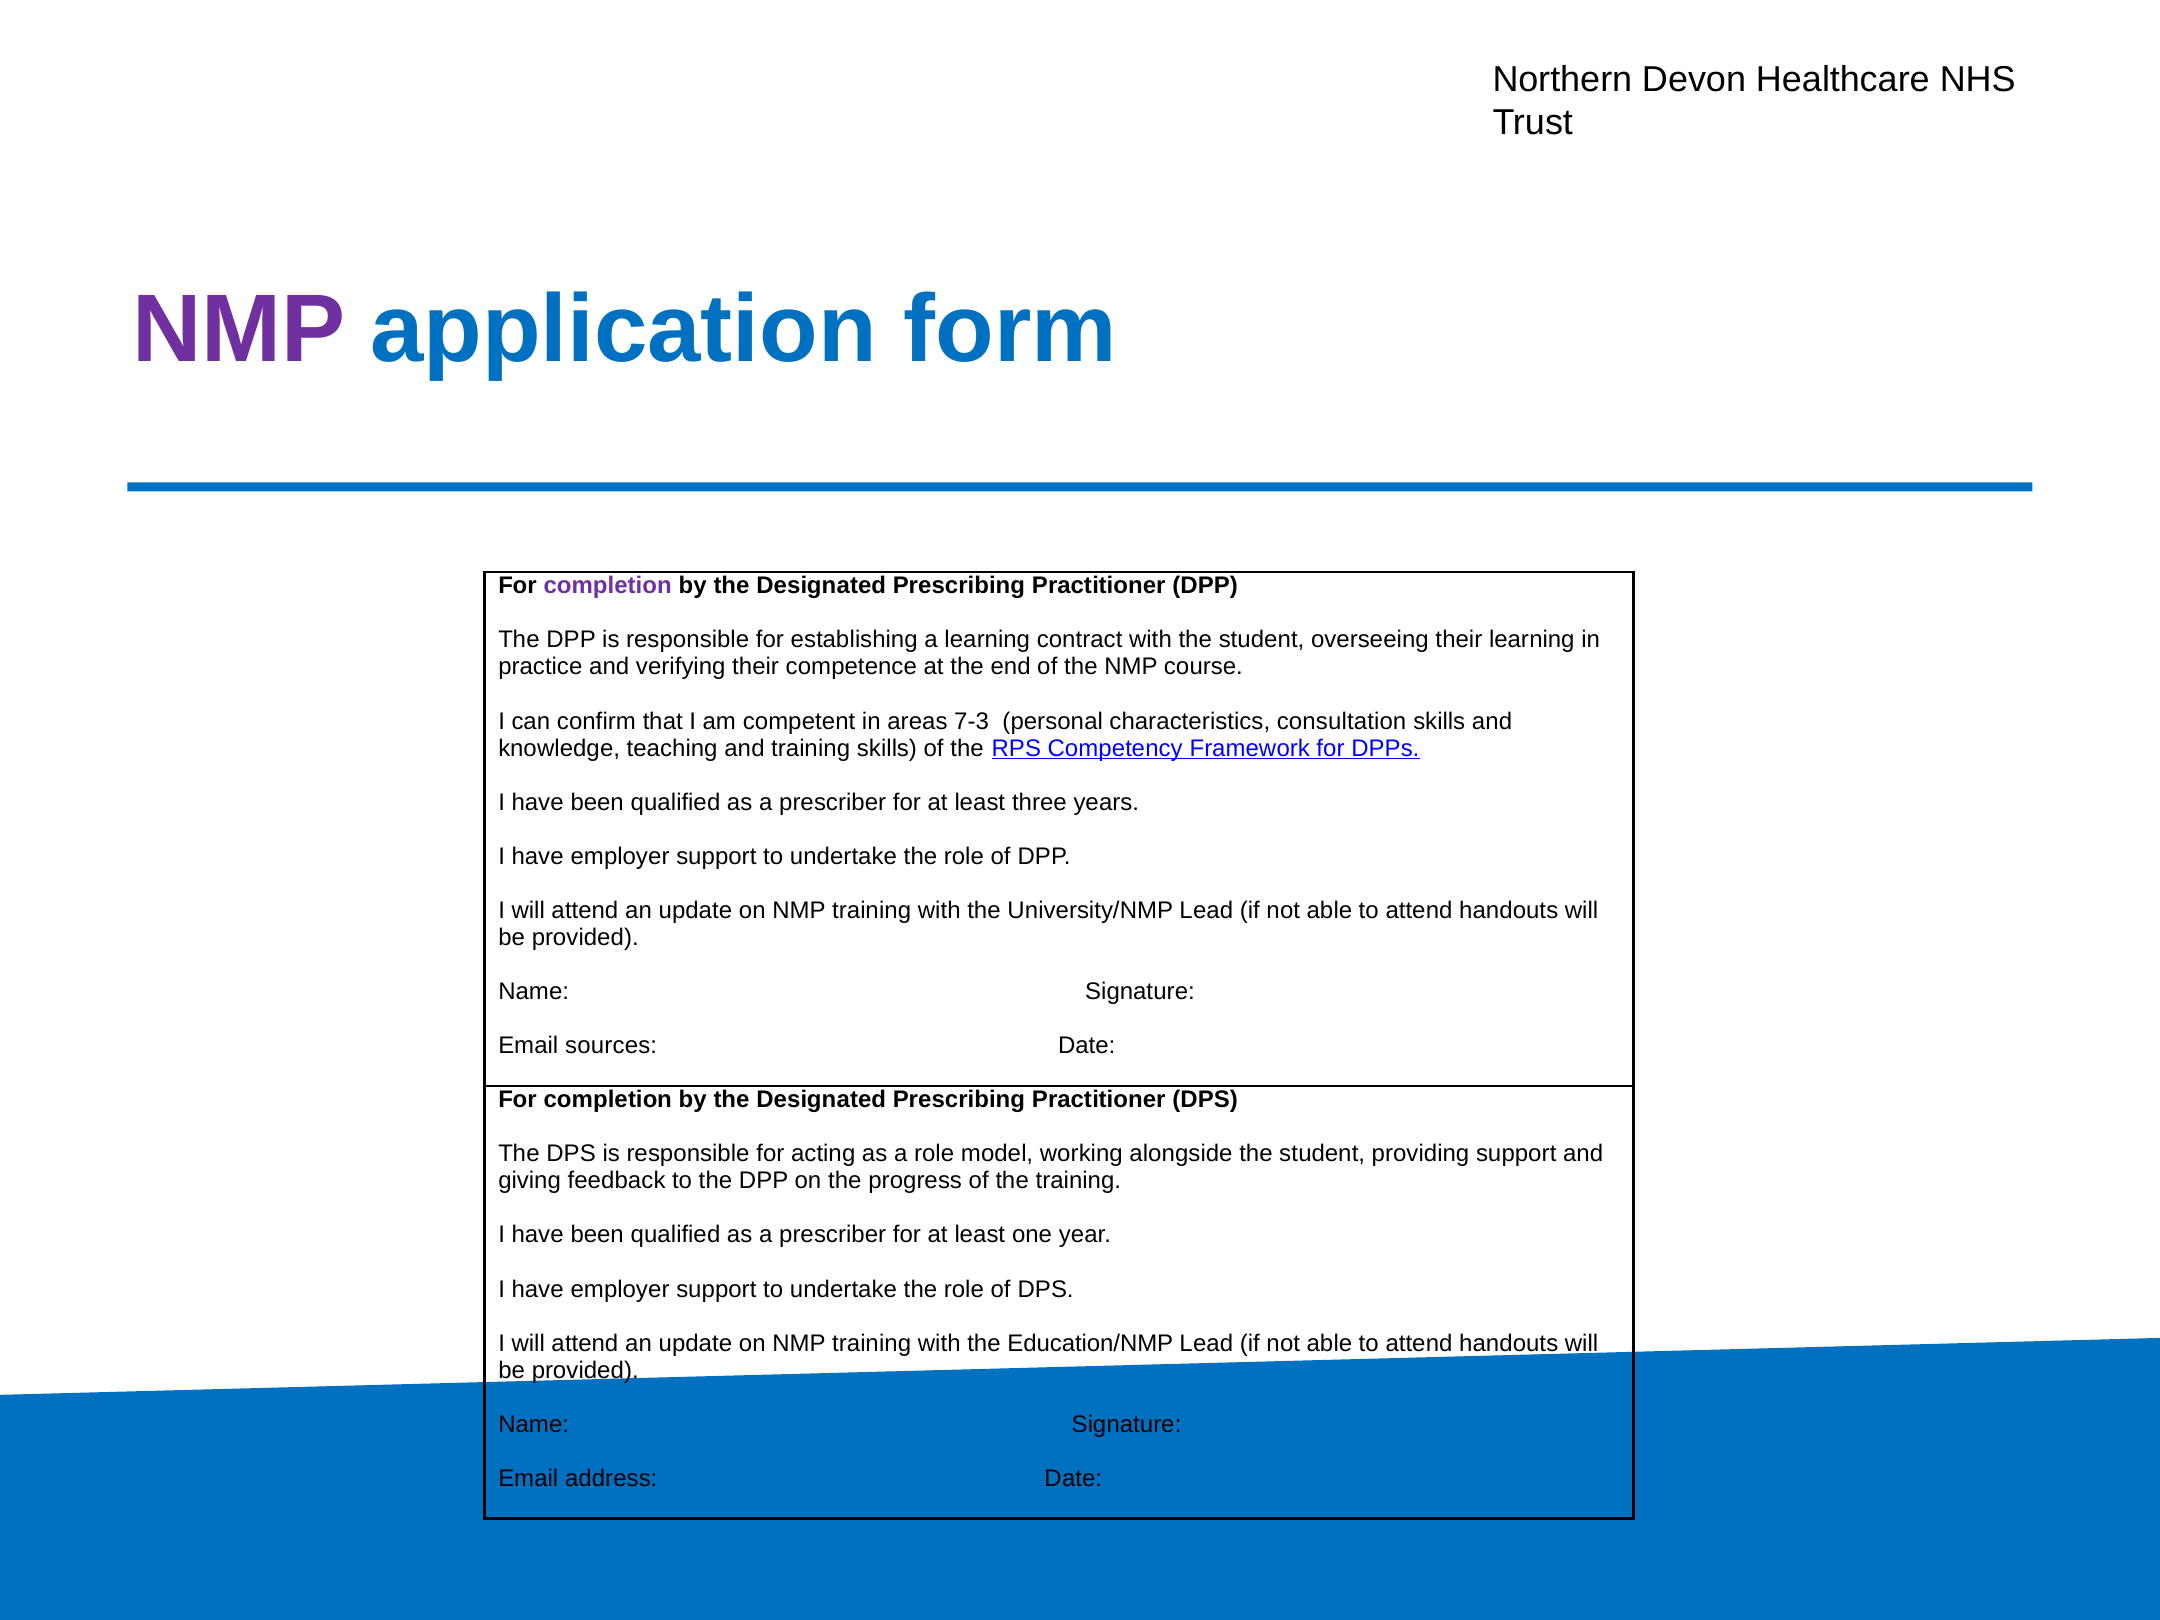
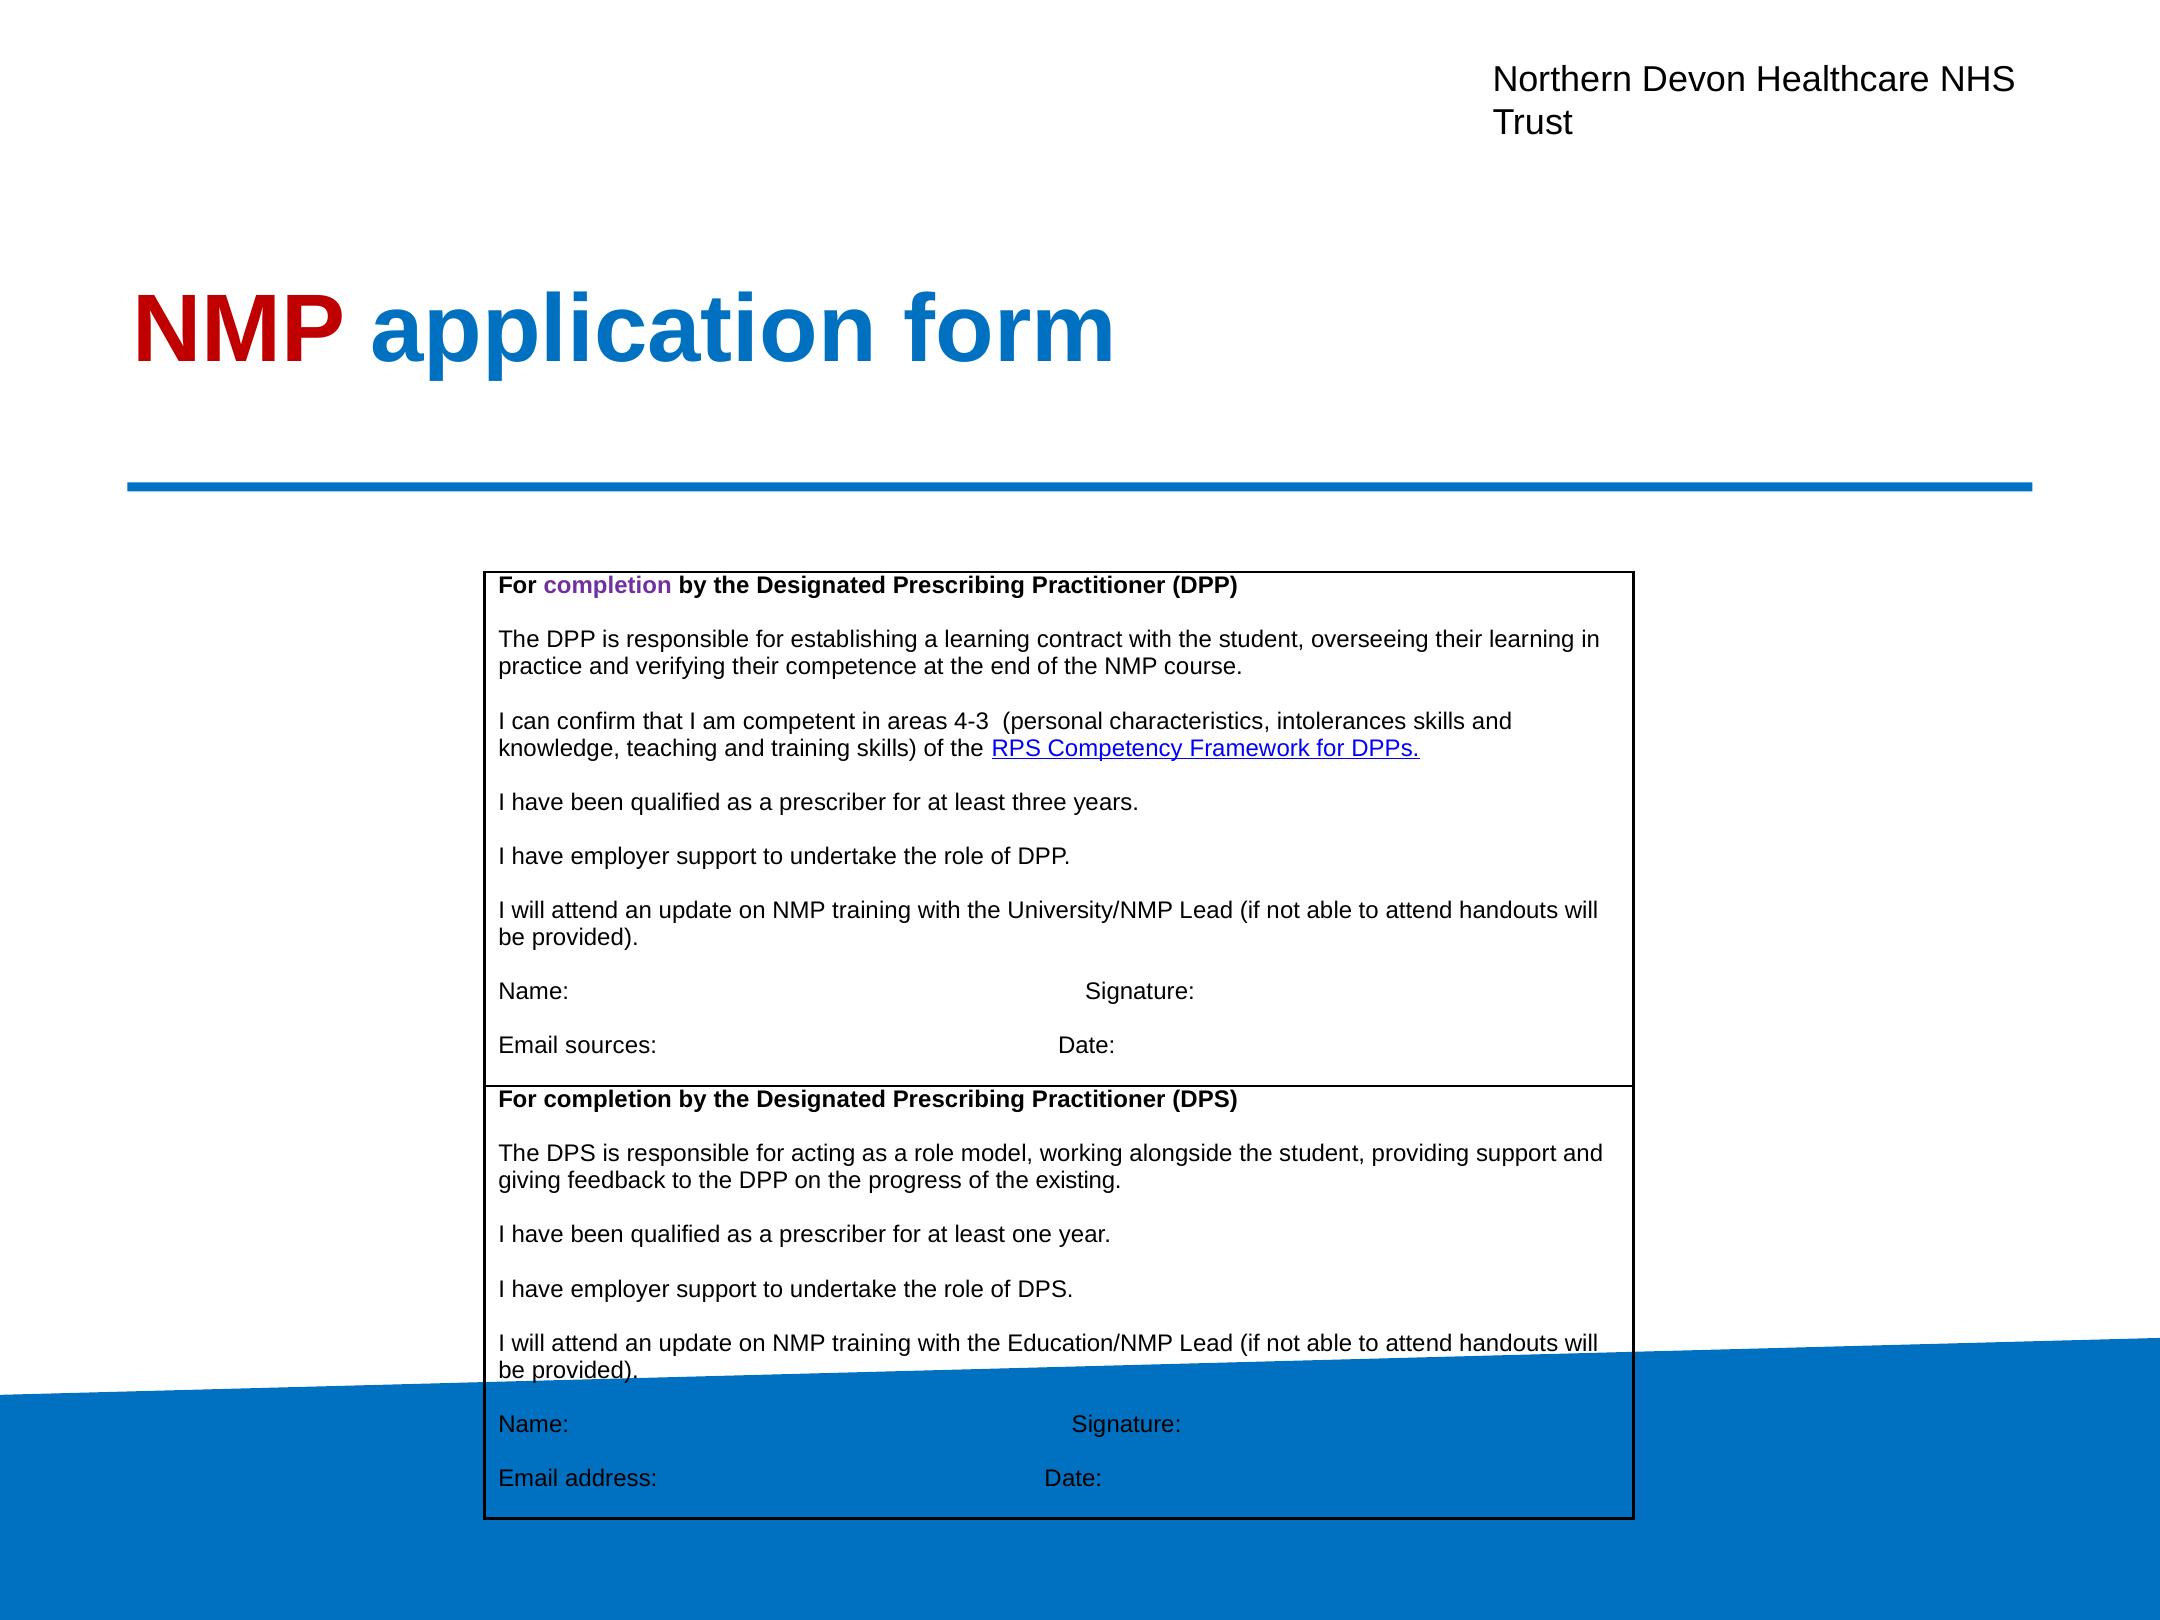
NMP colour: purple -> red (239, 330)
7-3: 7-3 -> 4-3 (972, 721)
consultation: consultation -> intolerances (1342, 721)
the training: training -> existing (1079, 1181)
